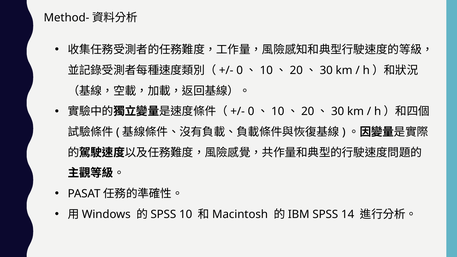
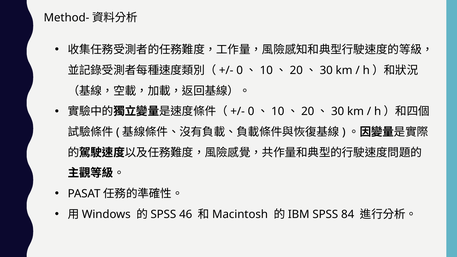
SPSS 10: 10 -> 46 (186, 214)
14: 14 -> 84 (348, 214)
